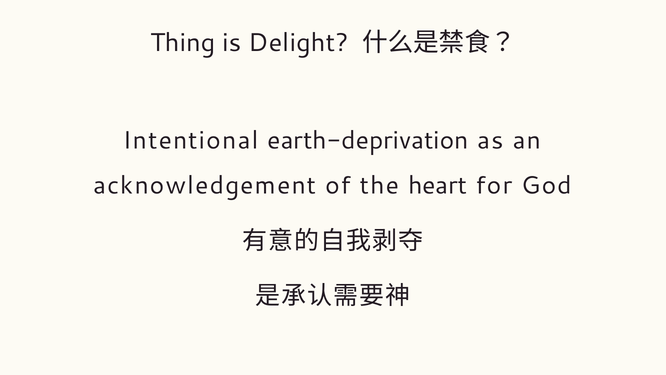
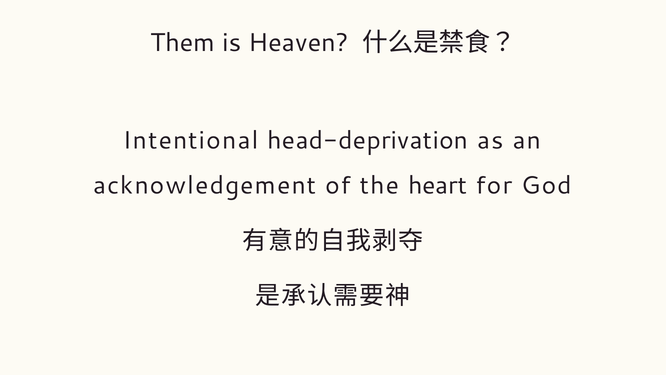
Thing: Thing -> Them (183, 43)
Delight: Delight -> Heaven (299, 43)
earth-deprivation: earth-deprivation -> head-deprivation (368, 140)
